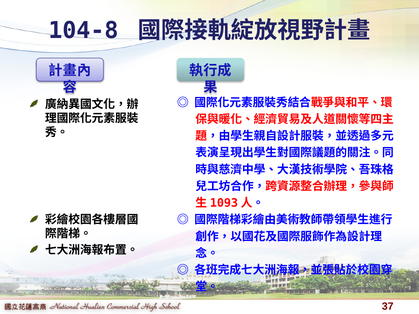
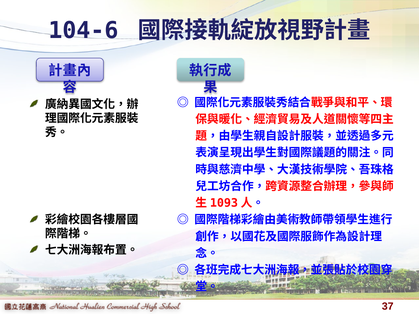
104-8: 104-8 -> 104-6 (83, 31)
